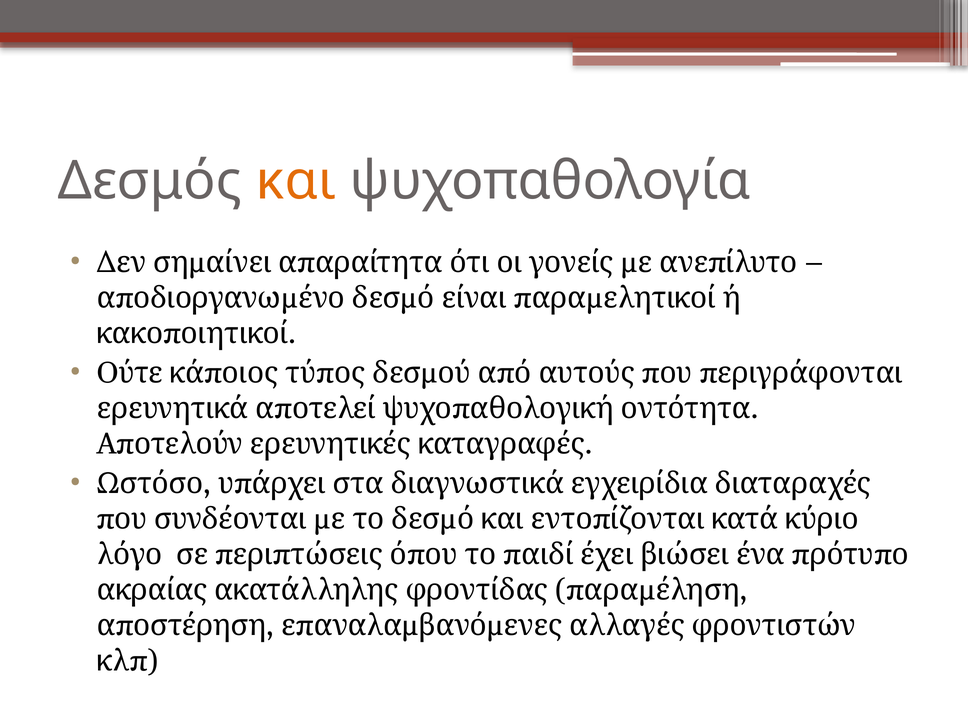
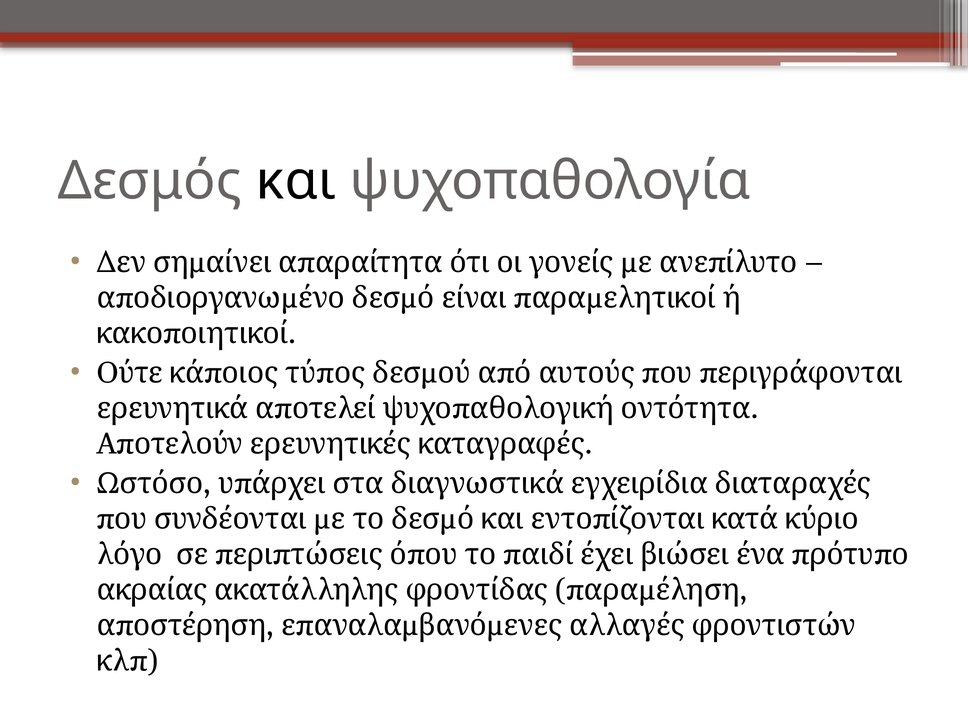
και colour: orange -> black (296, 181)
